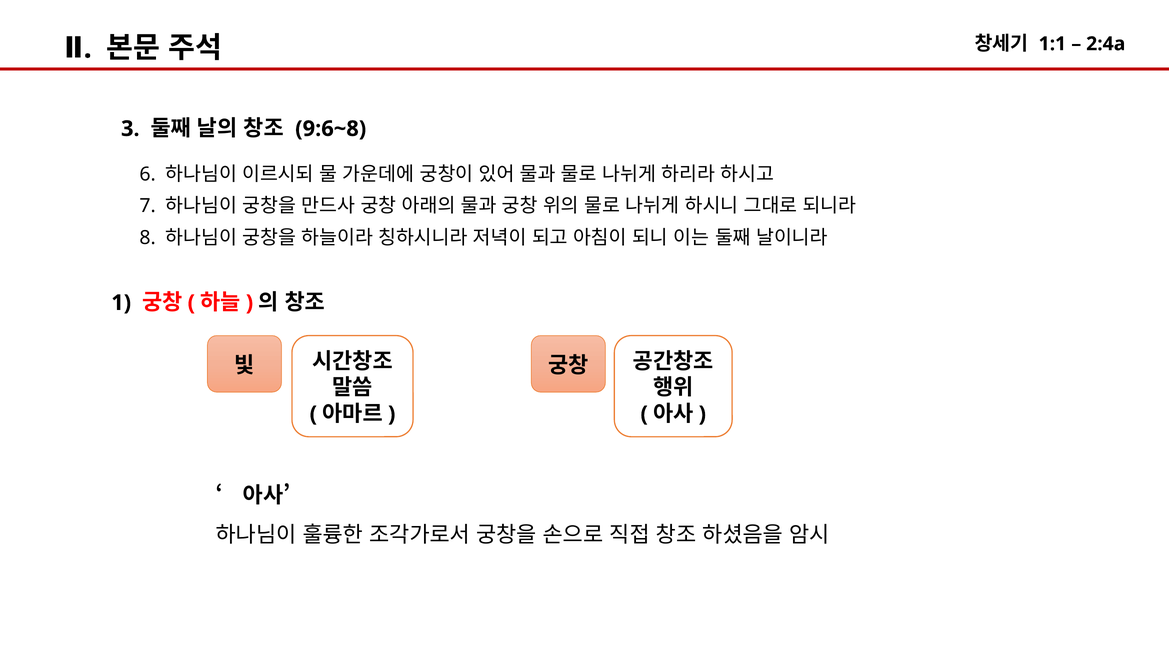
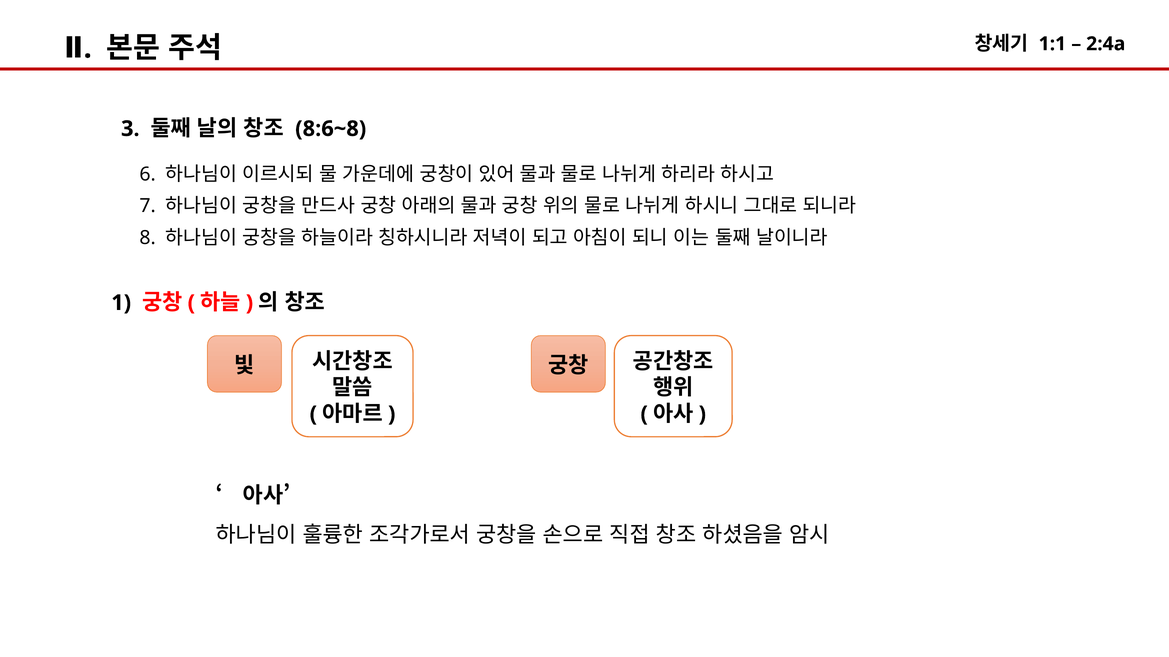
9:6~8: 9:6~8 -> 8:6~8 (331, 129)
